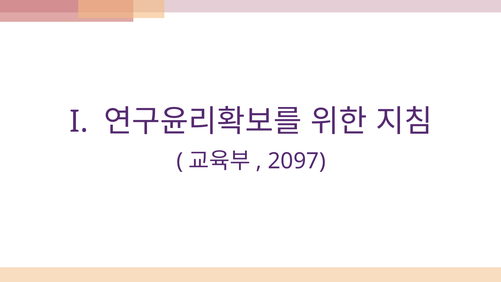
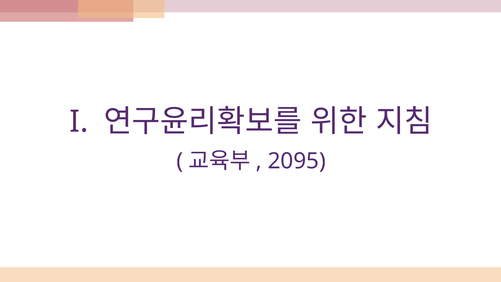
2097: 2097 -> 2095 (297, 161)
